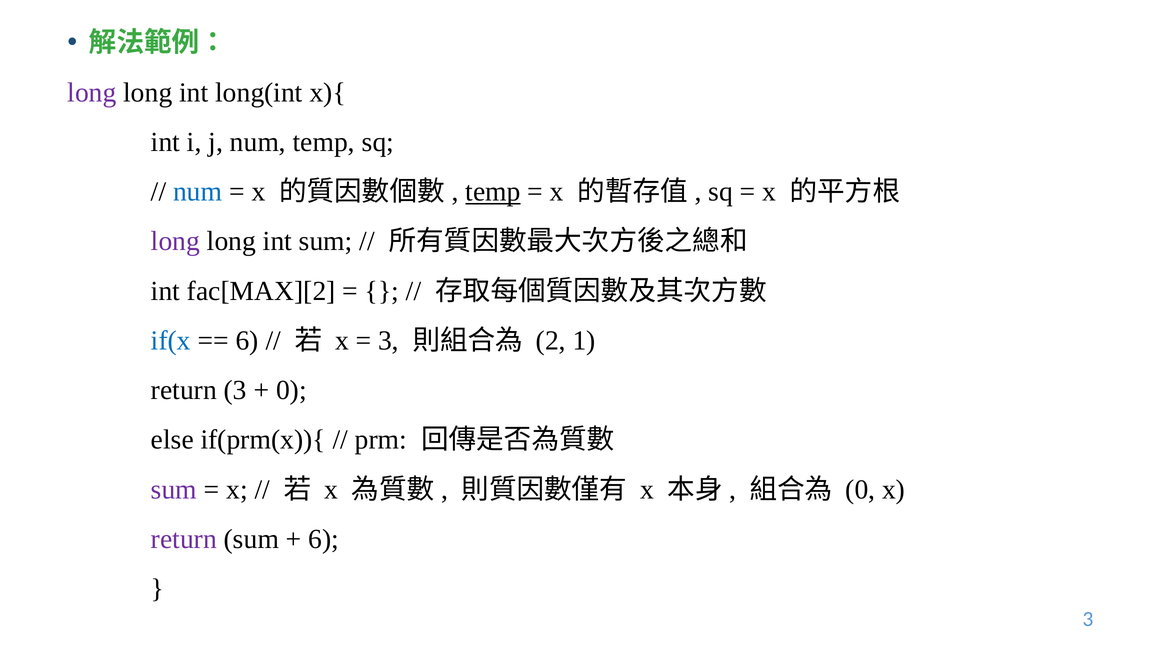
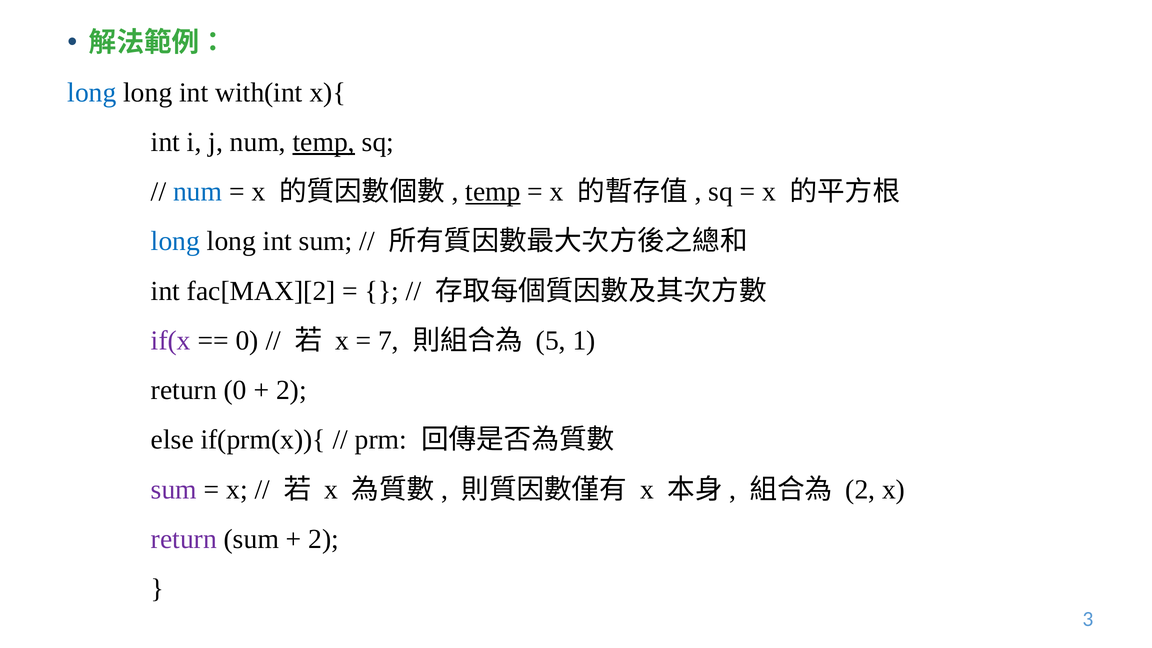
long colour: purple -> blue (92, 92)
long(int: long(int -> with(int (259, 92)
temp underline: none -> present (324, 142)
long colour: purple -> blue (175, 241)
if(x colour: blue -> purple (171, 341)
6: 6 -> 0 (247, 341)
3: 3 -> 7 (389, 341)
2: 2 -> 5 (551, 341)
return 3: 3 -> 0 (235, 390)
0: 0 -> 2 (291, 390)
0: 0 -> 2 (860, 489)
6: 6 -> 2 (324, 539)
